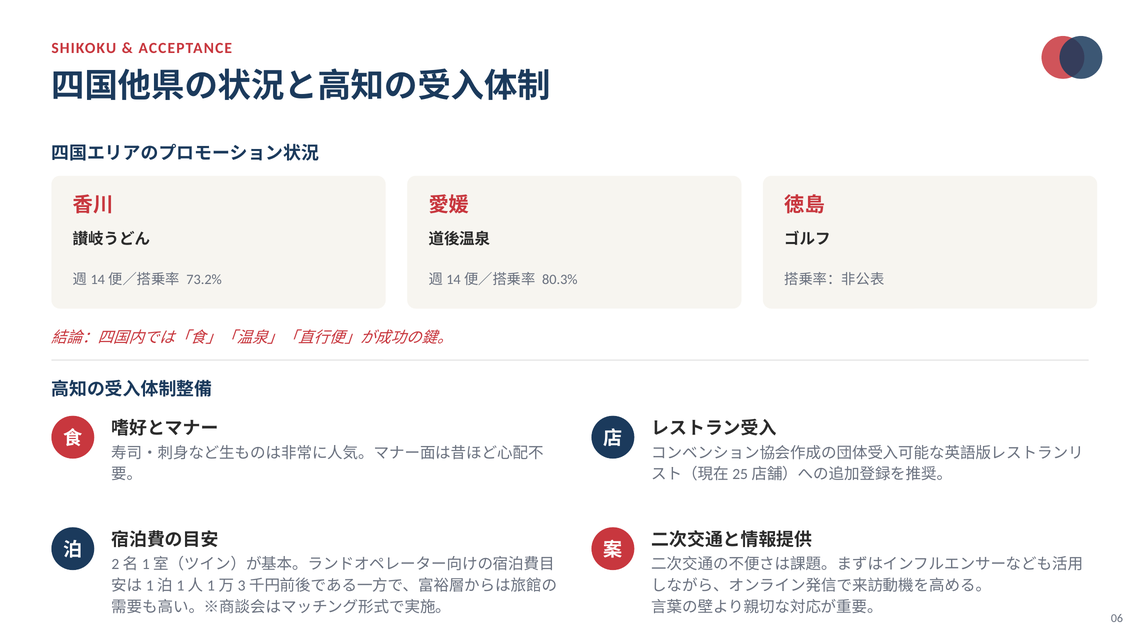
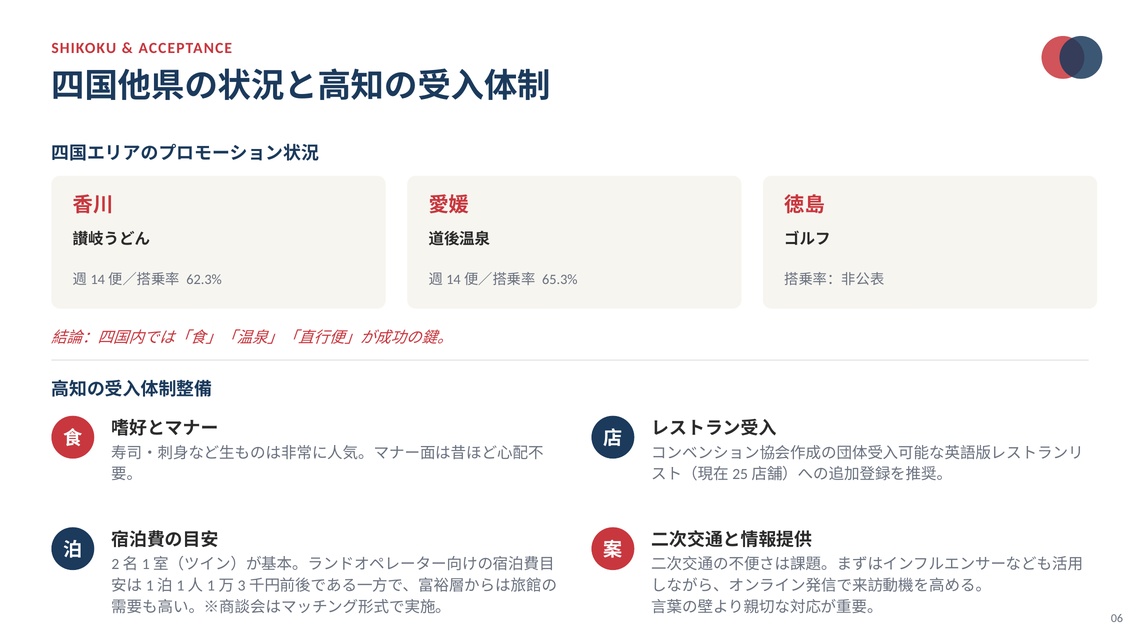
73.2%: 73.2% -> 62.3% (204, 280)
80.3%: 80.3% -> 65.3% (560, 280)
